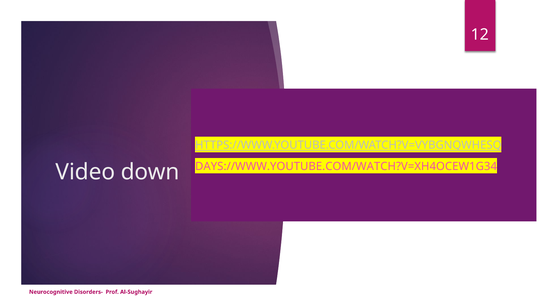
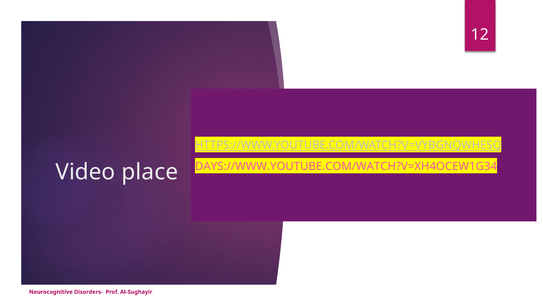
down: down -> place (150, 172)
